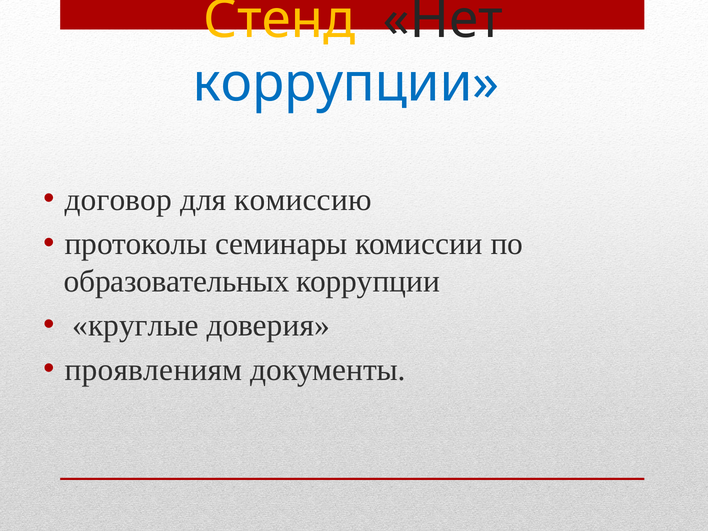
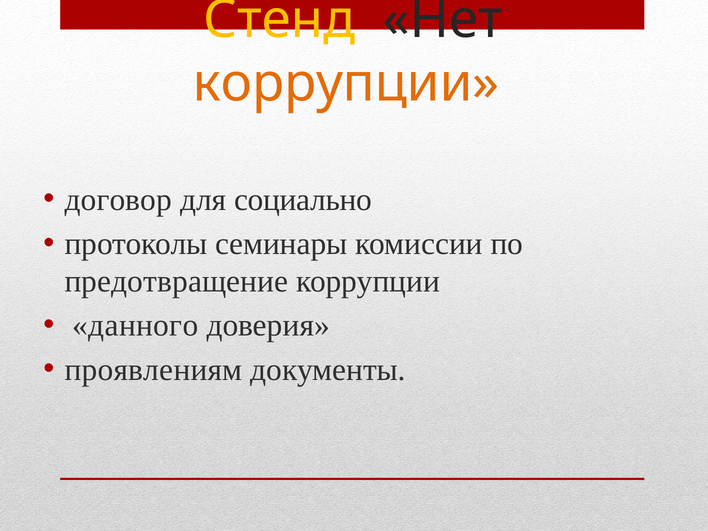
коррупции colour: blue -> orange (346, 83)
комиссию: комиссию -> социально (303, 200)
образовательных: образовательных -> предотвращение (176, 282)
круглые: круглые -> данного (135, 326)
